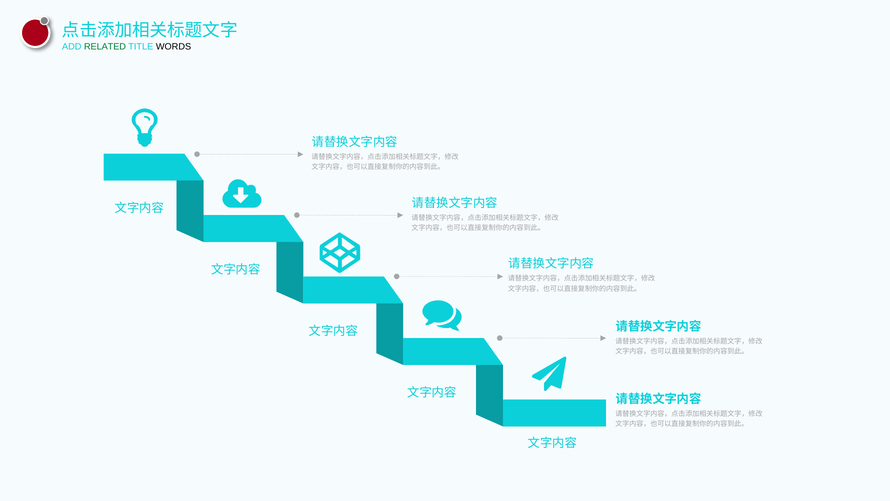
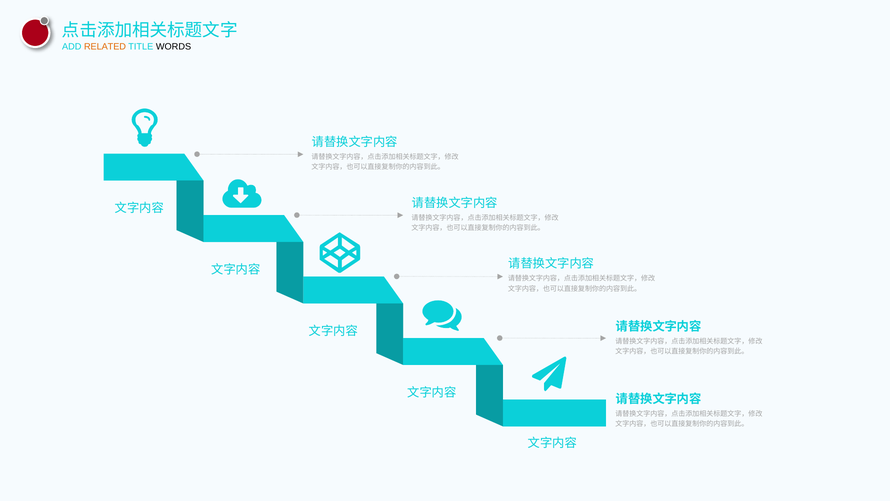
RELATED colour: green -> orange (105, 47)
